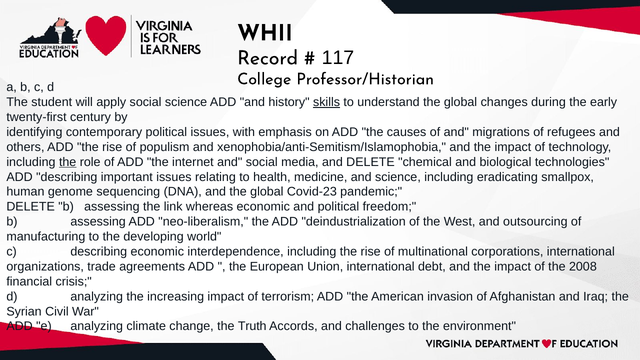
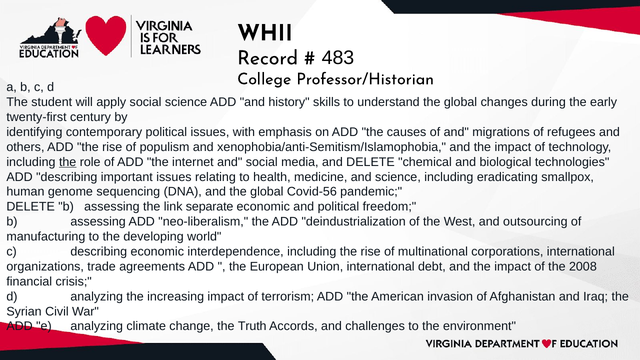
117: 117 -> 483 (338, 58)
skills underline: present -> none (327, 102)
Covid-23: Covid-23 -> Covid-56 (312, 192)
whereas: whereas -> separate (210, 207)
